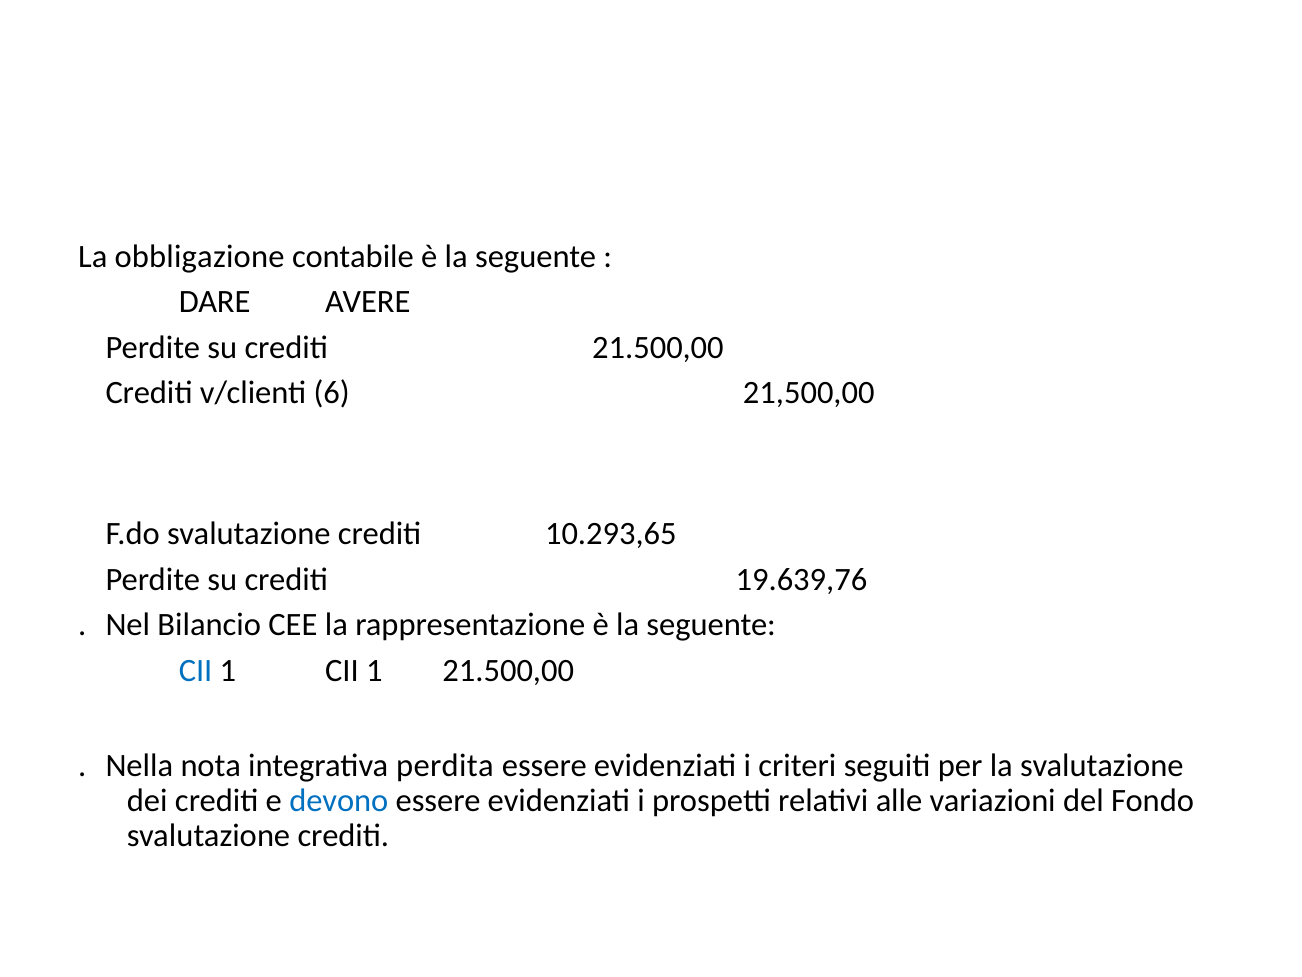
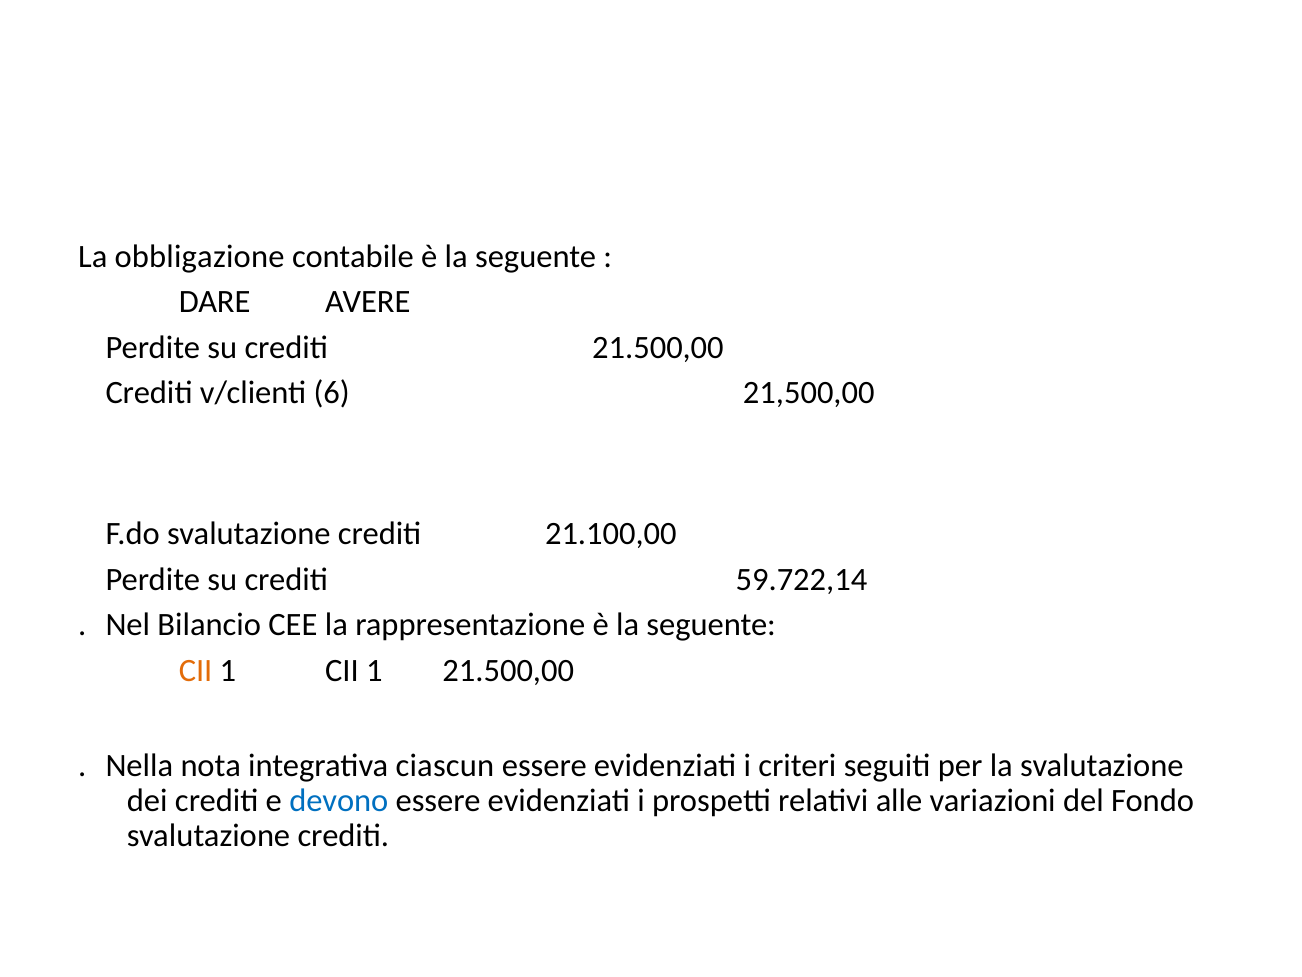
10.293,65: 10.293,65 -> 21.100,00 (611, 533)
19.639,76: 19.639,76 -> 59.722,14 (801, 579)
CII colour: blue -> orange (196, 670)
perdita: perdita -> ciascun (445, 765)
